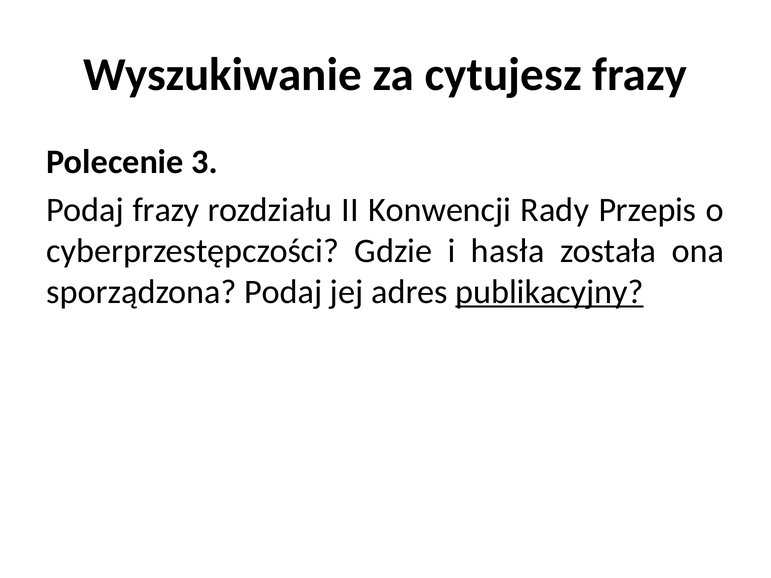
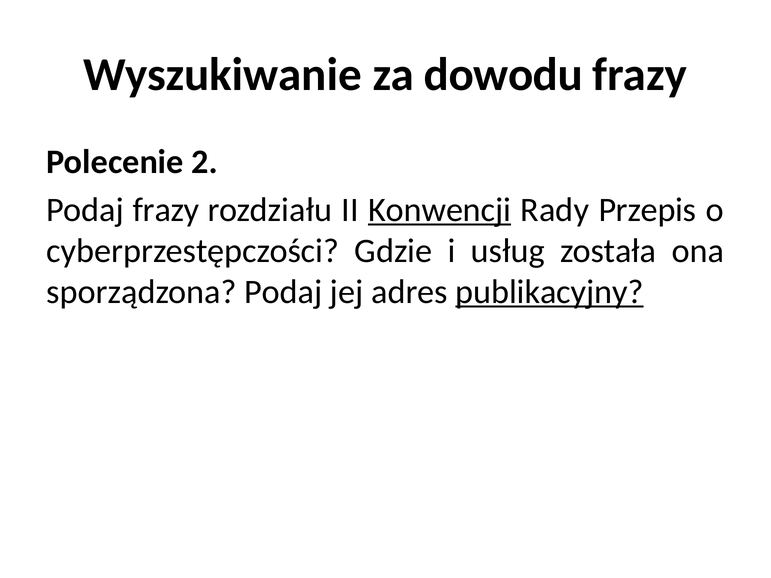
cytujesz: cytujesz -> dowodu (503, 75)
3: 3 -> 2 (205, 162)
Konwencji underline: none -> present (440, 210)
hasła: hasła -> usług (508, 251)
